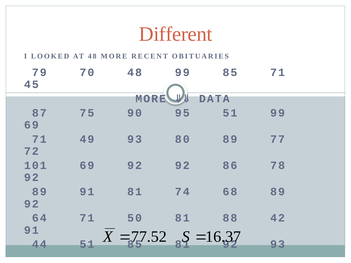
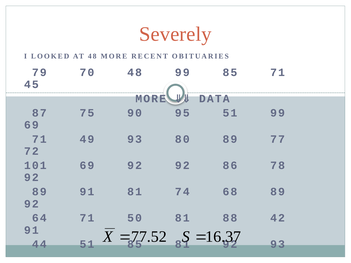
Different: Different -> Severely (175, 34)
